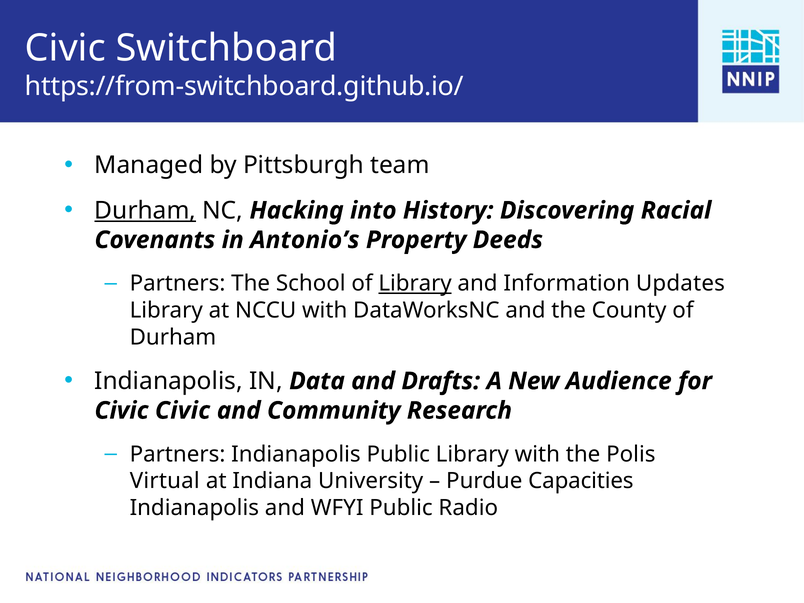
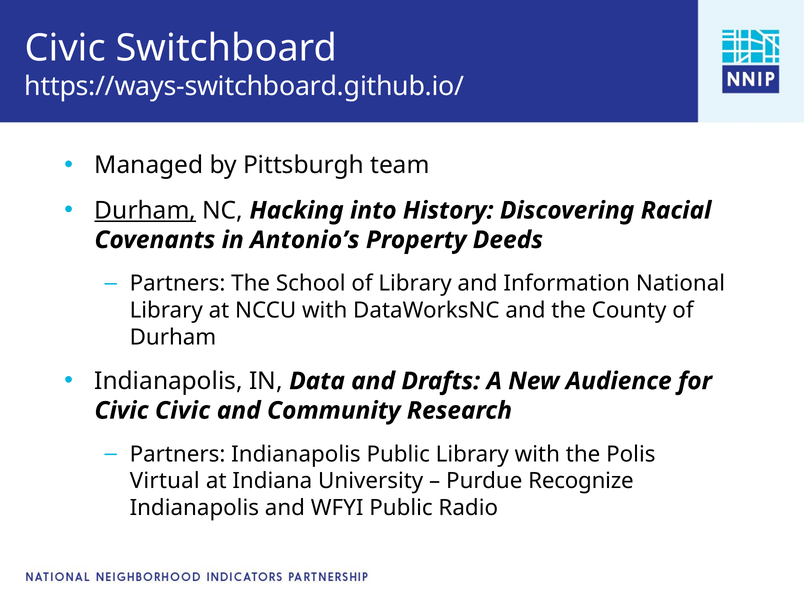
https://from-switchboard.github.io/: https://from-switchboard.github.io/ -> https://ways-switchboard.github.io/ (244, 86)
Library underline: present -> none (415, 284)
Updates: Updates -> National (681, 284)
Capacities: Capacities -> Recognize (581, 481)
